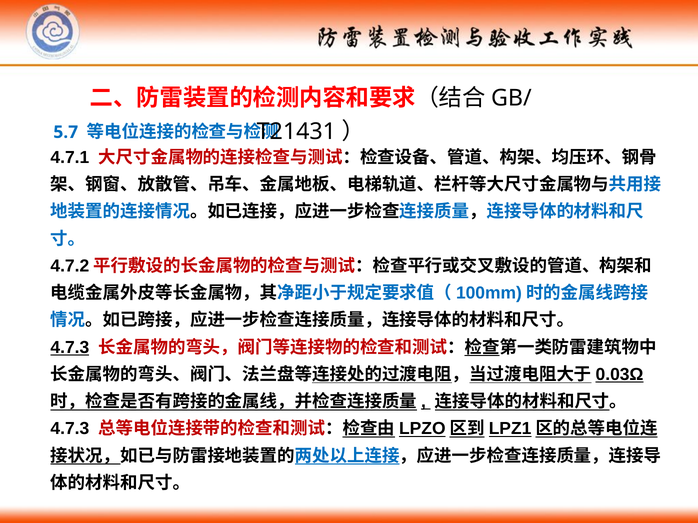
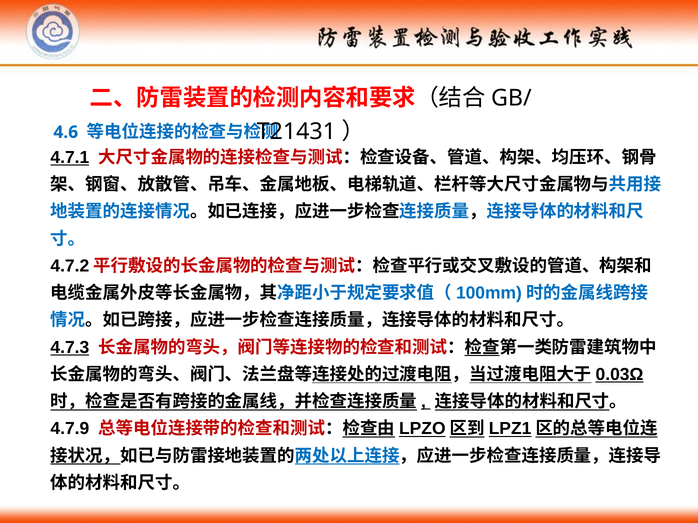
5.7: 5.7 -> 4.6 (66, 132)
4.7.1 underline: none -> present (70, 158)
4.7.3: 4.7.3 -> 4.7.9 (70, 429)
